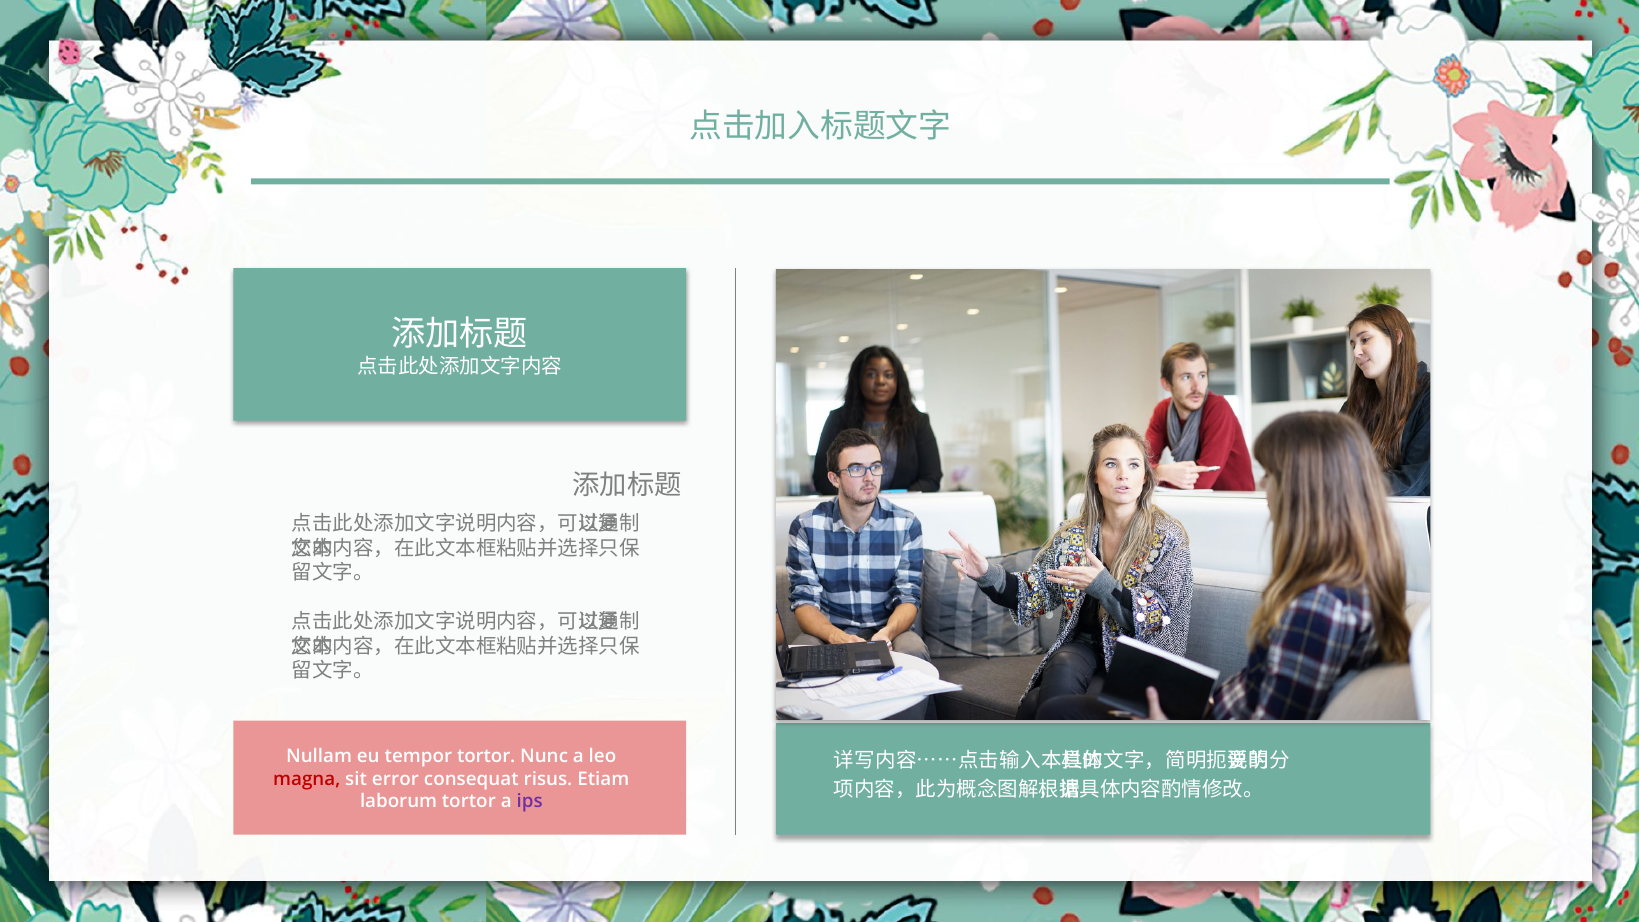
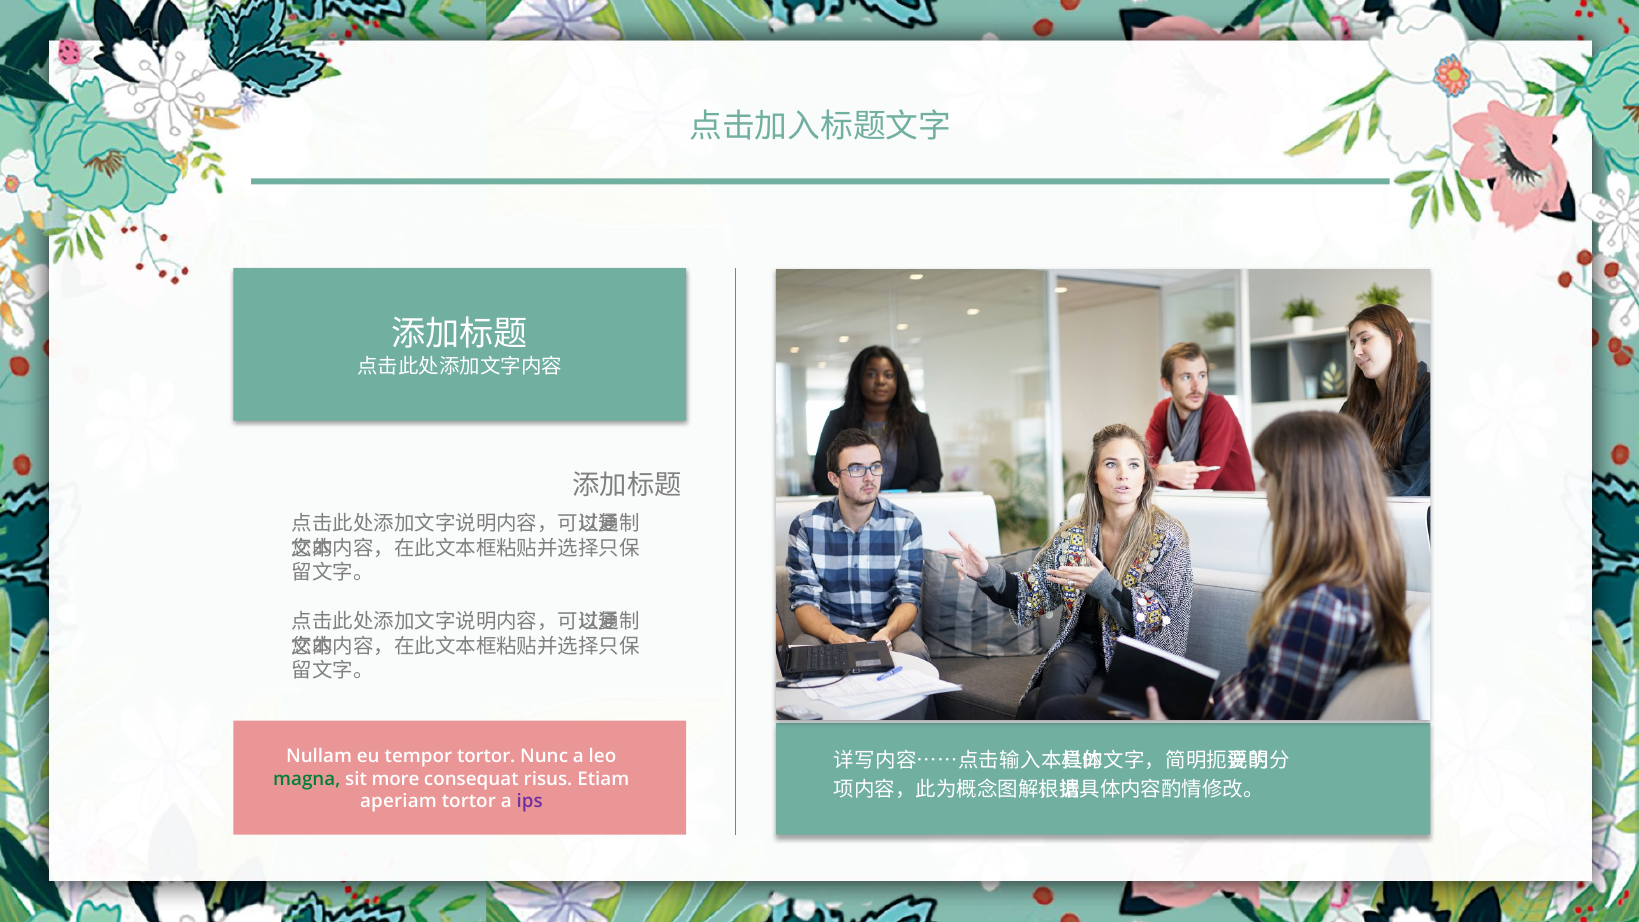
magna colour: red -> green (307, 779)
error: error -> more (396, 779)
laborum: laborum -> aperiam (398, 802)
